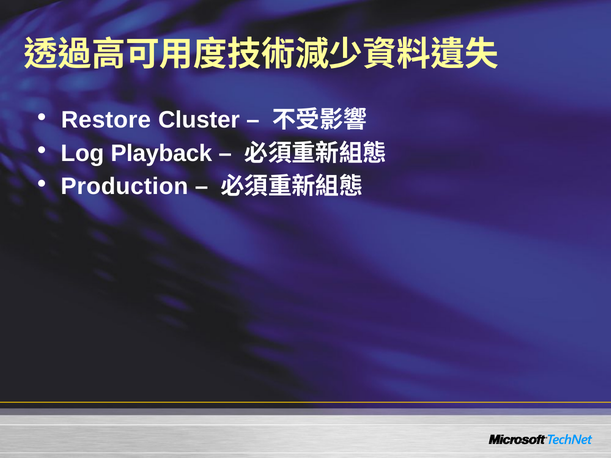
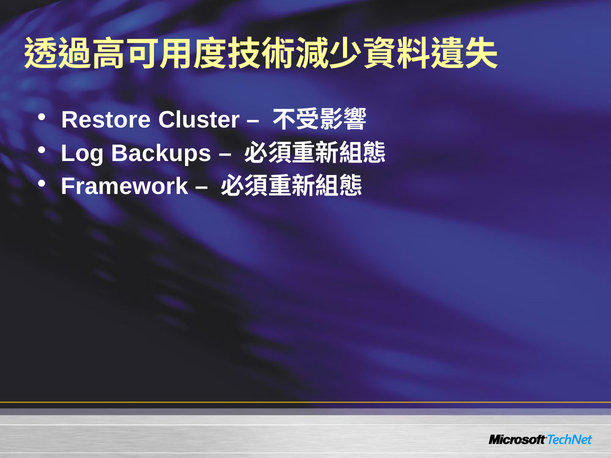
Playback: Playback -> Backups (161, 153)
Production: Production -> Framework (124, 187)
